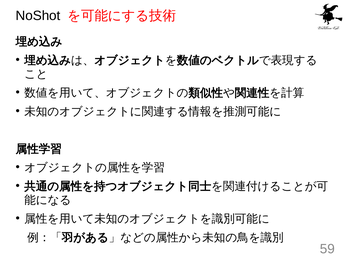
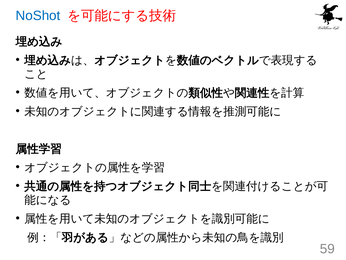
NoShot colour: black -> blue (38, 16)
